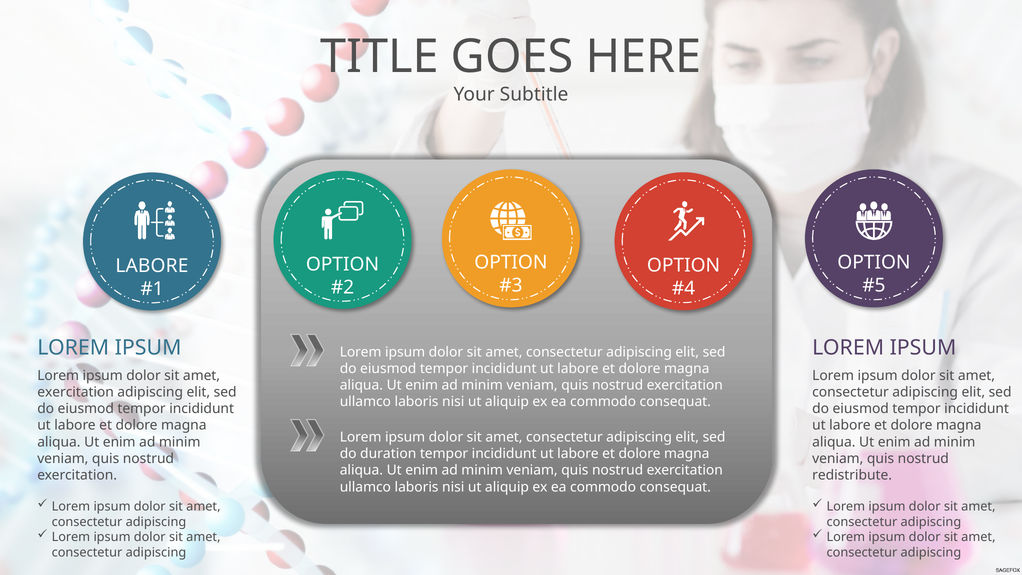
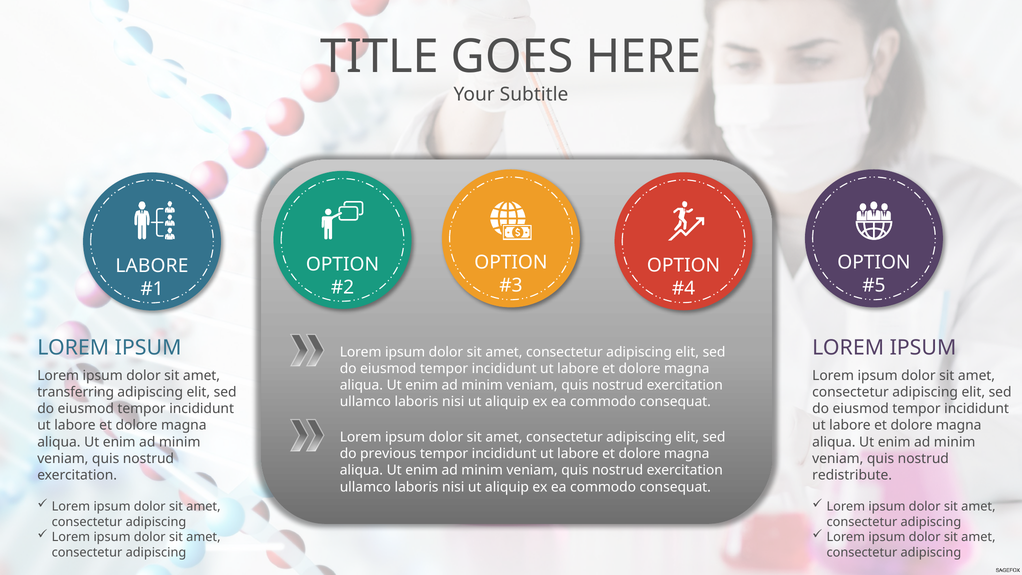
exercitation: exercitation -> transferring (76, 392)
duration: duration -> previous (388, 454)
